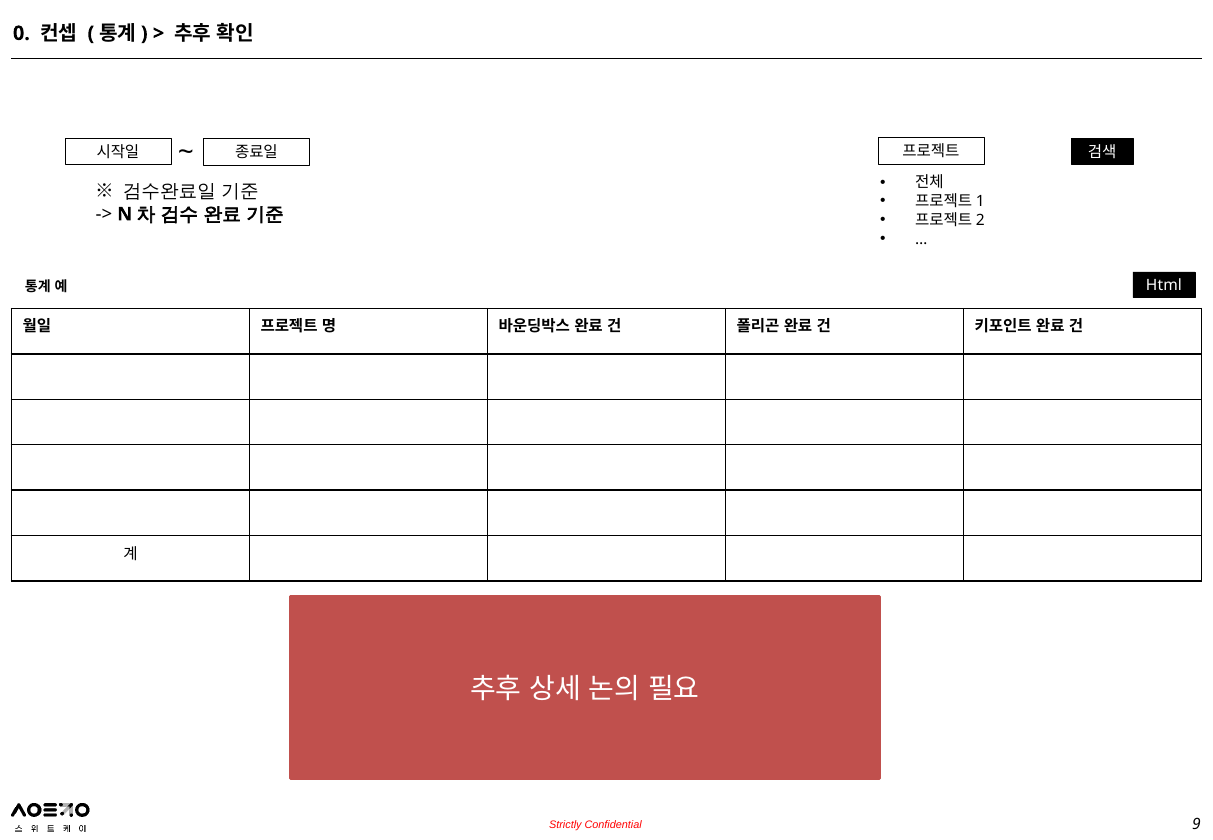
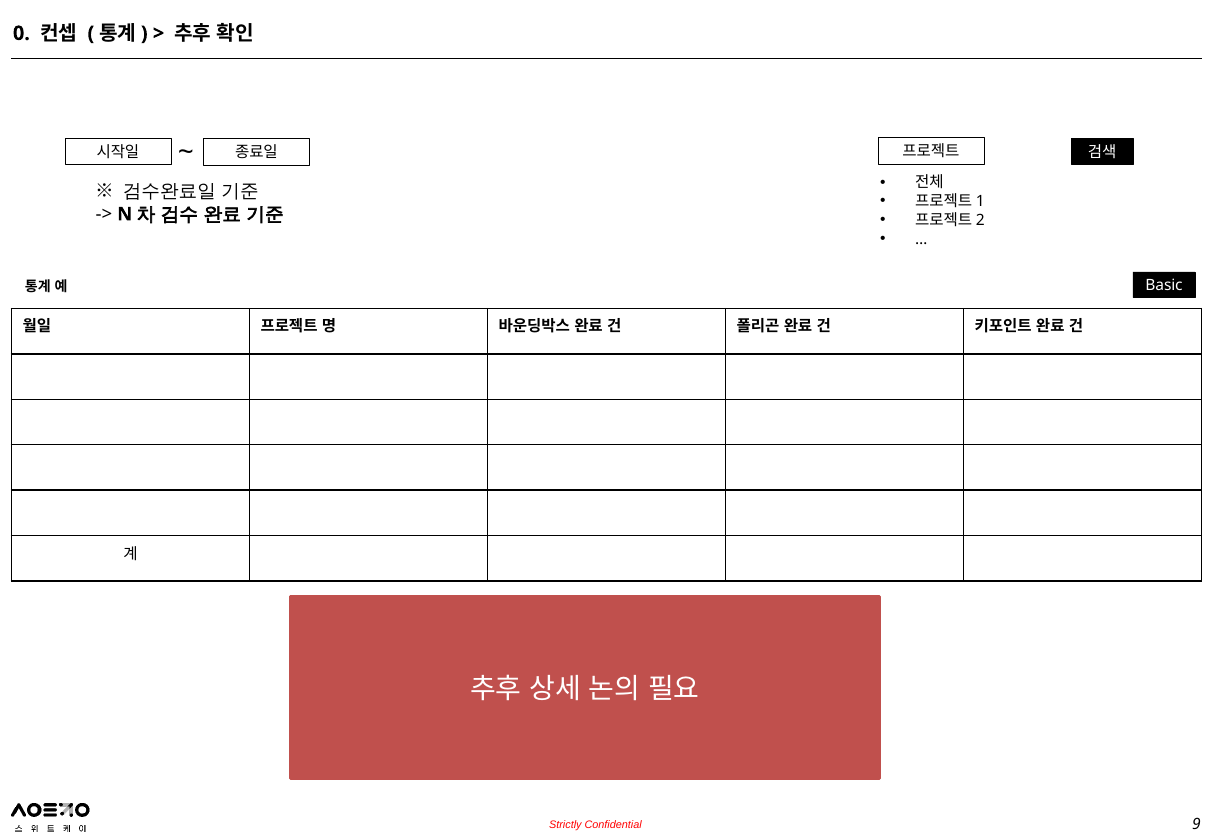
Html: Html -> Basic (1164, 286)
